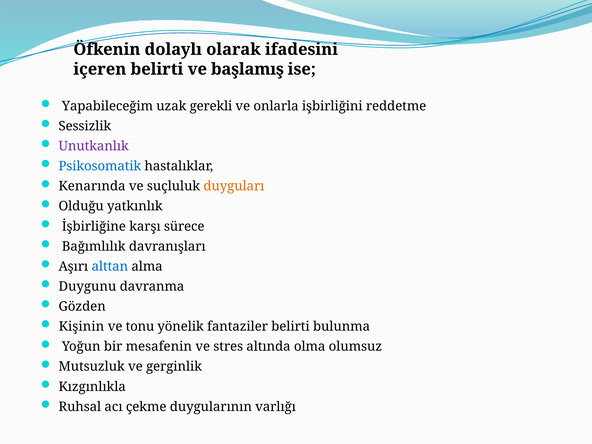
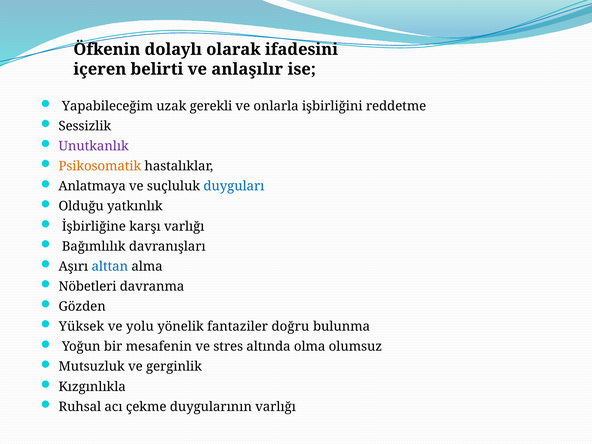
başlamış: başlamış -> anlaşılır (247, 69)
Psikosomatik colour: blue -> orange (100, 166)
Kenarında: Kenarında -> Anlatmaya (92, 186)
duyguları colour: orange -> blue (234, 186)
karşı sürece: sürece -> varlığı (184, 226)
Duygunu: Duygunu -> Nöbetleri (87, 286)
Kişinin: Kişinin -> Yüksek (81, 327)
tonu: tonu -> yolu (140, 327)
fantaziler belirti: belirti -> doğru (290, 327)
